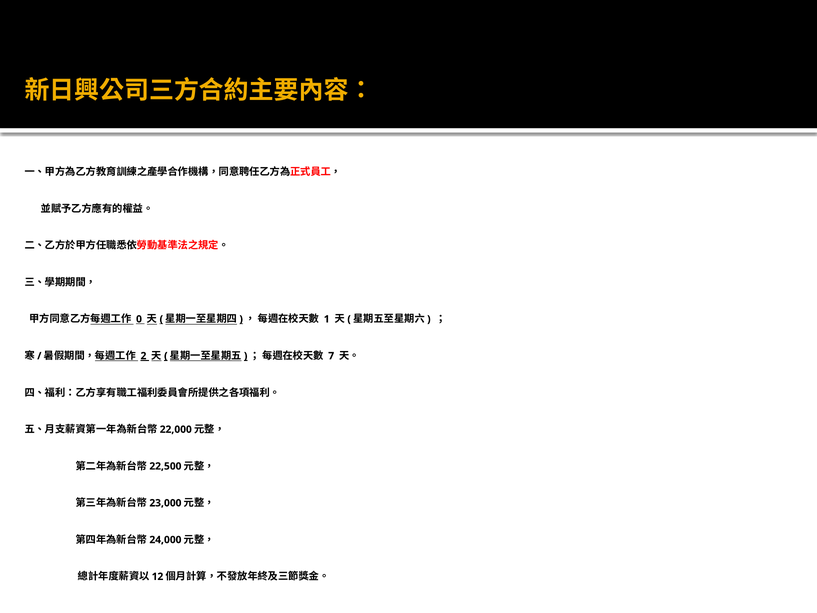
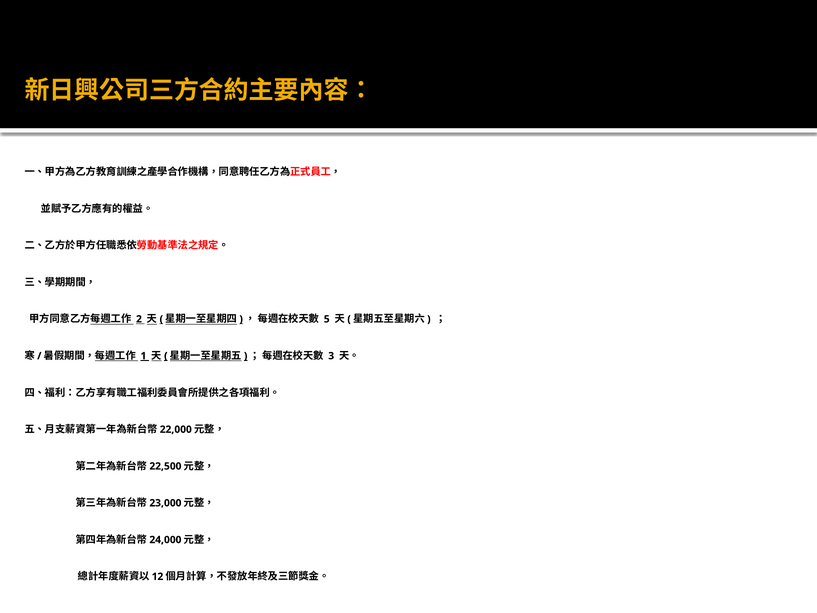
0: 0 -> 2 (139, 319)
1: 1 -> 5 (327, 319)
2: 2 -> 1 (143, 356)
7: 7 -> 3 (331, 356)
